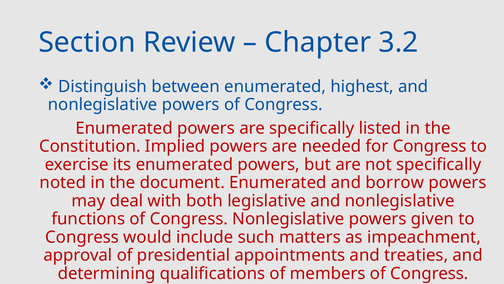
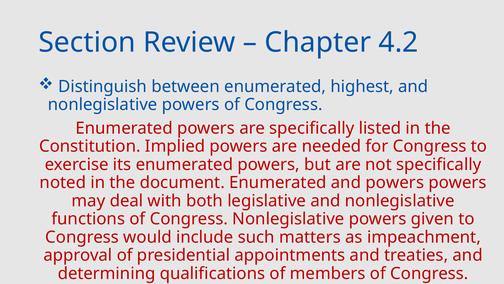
3.2: 3.2 -> 4.2 (399, 42)
and borrow: borrow -> powers (395, 182)
